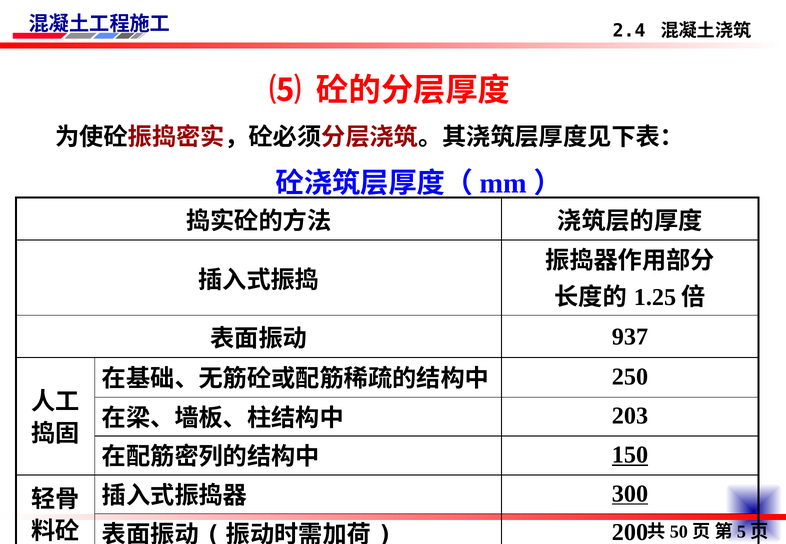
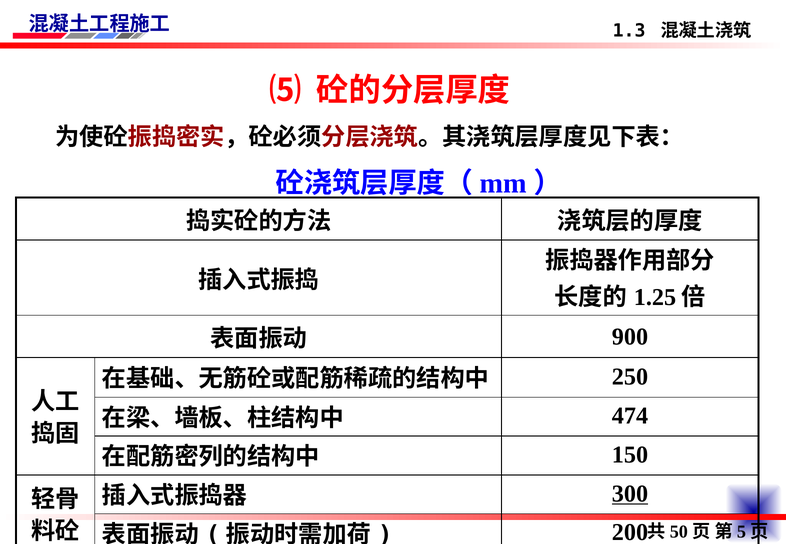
2.4: 2.4 -> 1.3 (629, 31)
937: 937 -> 900 (630, 337)
203: 203 -> 474 (630, 416)
150 underline: present -> none (630, 455)
